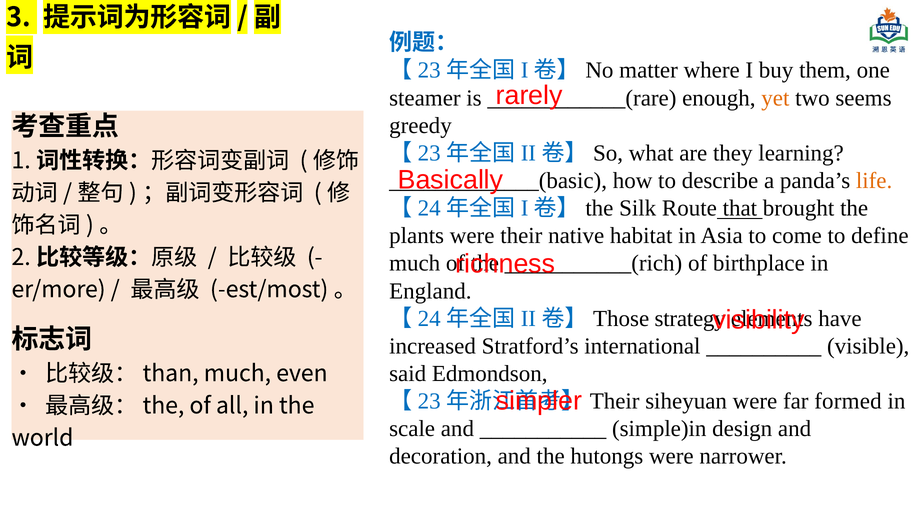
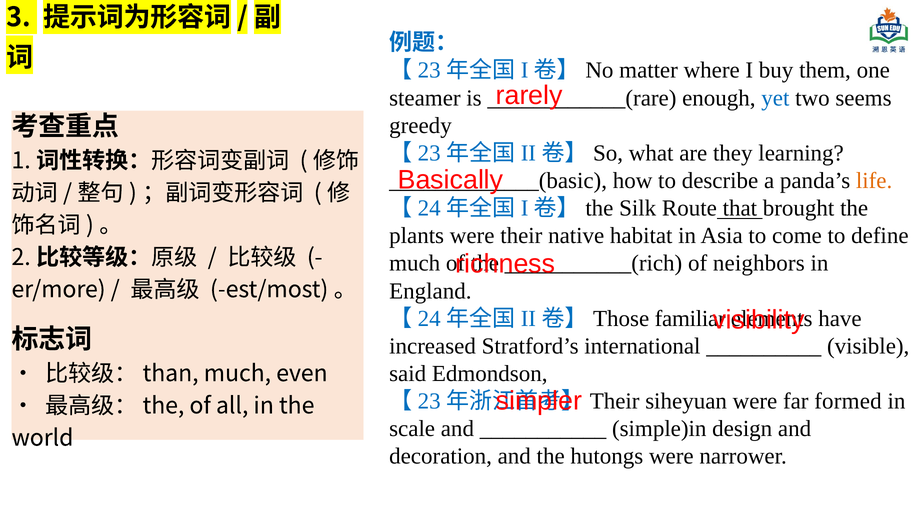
yet colour: orange -> blue (775, 98)
birthplace: birthplace -> neighbors (759, 264)
strategy: strategy -> familiar (690, 319)
